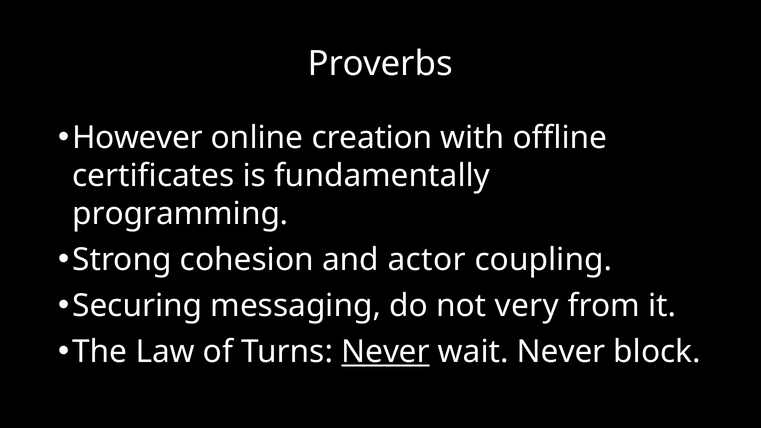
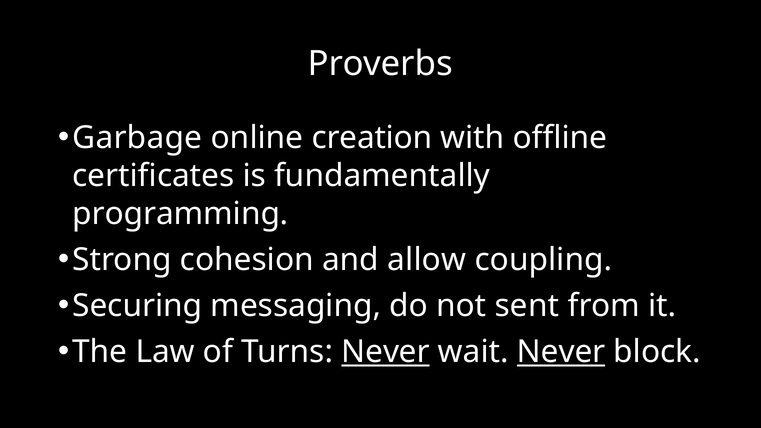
However: However -> Garbage (137, 138)
actor: actor -> allow (427, 260)
very: very -> sent (527, 306)
Never underline: none -> present (561, 352)
